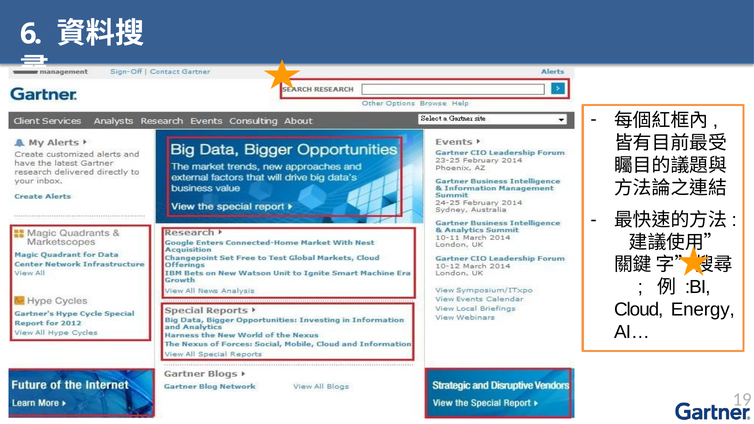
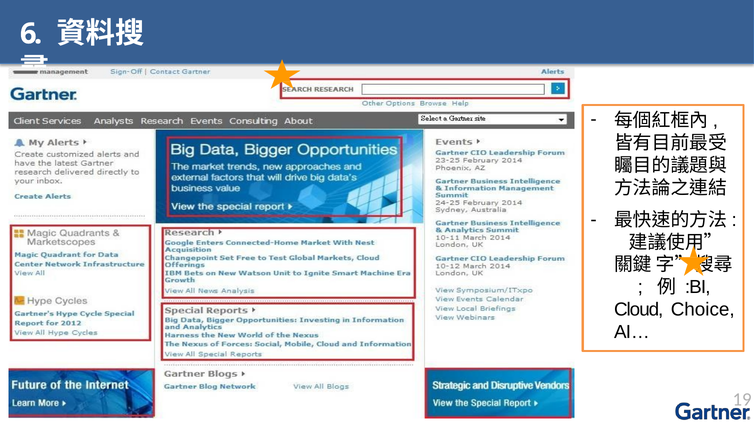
Energy: Energy -> Choice (703, 310)
